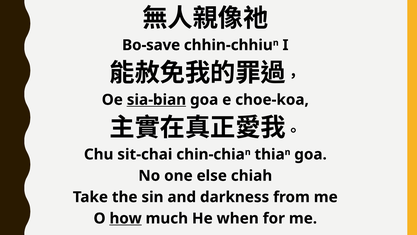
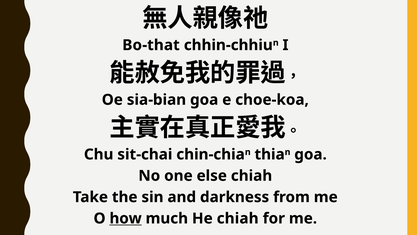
Bo-save: Bo-save -> Bo-that (151, 45)
sia-bian underline: present -> none (156, 100)
He when: when -> chiah (238, 218)
